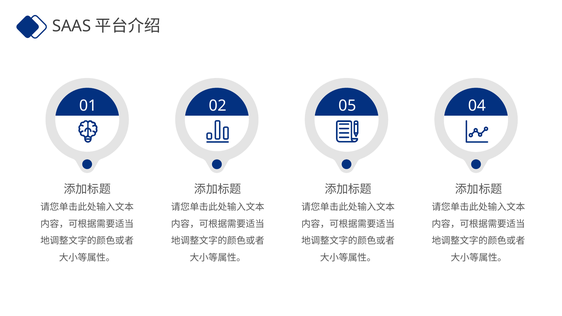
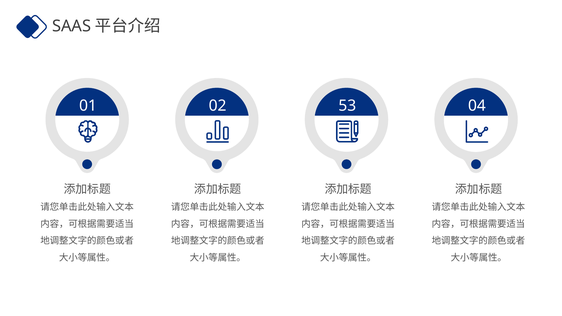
05: 05 -> 53 (347, 106)
